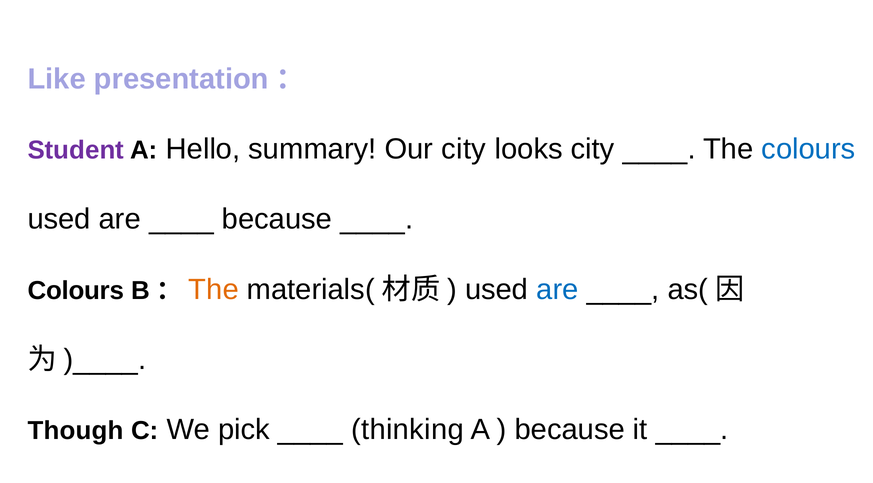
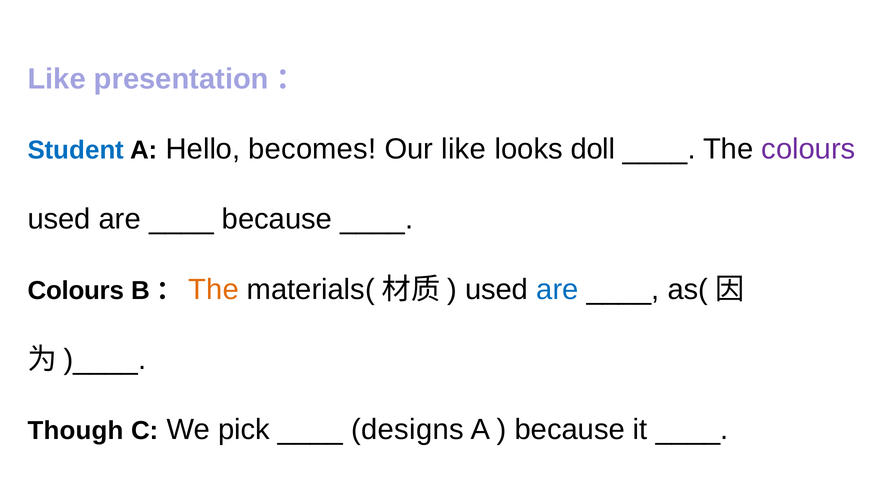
Student colour: purple -> blue (76, 150)
summary: summary -> becomes (312, 149)
Our city: city -> like (464, 149)
looks city: city -> doll (593, 149)
colours colour: blue -> purple (808, 149)
thinking: thinking -> designs (407, 429)
